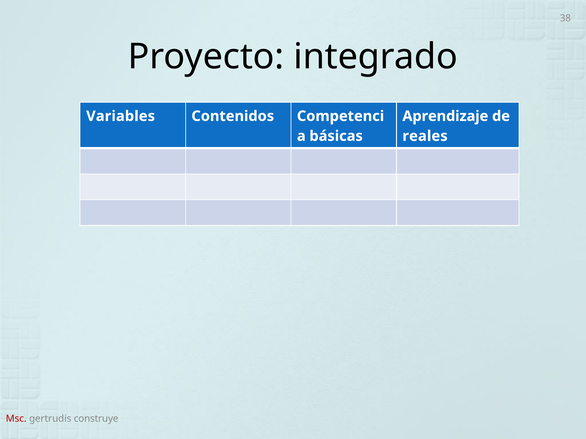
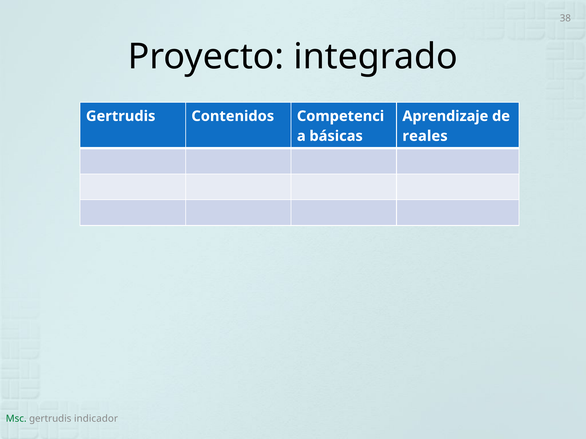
Variables: Variables -> Gertrudis (121, 116)
Msc colour: red -> green (16, 419)
construye: construye -> indicador (96, 419)
